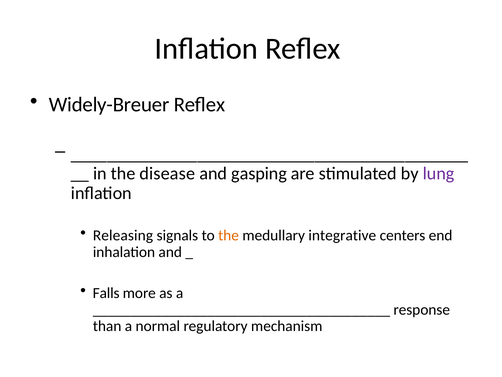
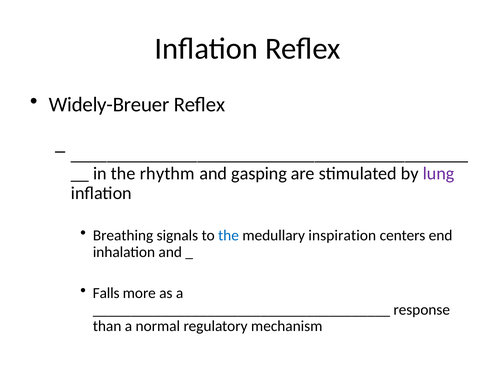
disease: disease -> rhythm (167, 173)
Releasing: Releasing -> Breathing (123, 235)
the colour: orange -> blue (229, 235)
integrative: integrative -> inspiration (342, 235)
